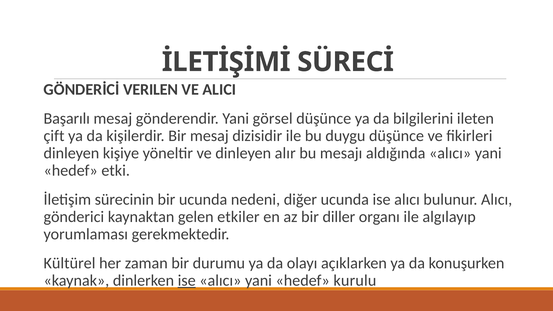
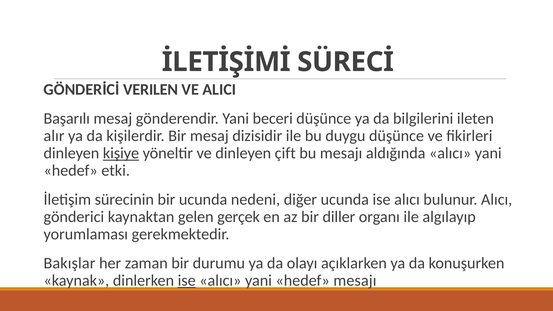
görsel: görsel -> beceri (273, 118)
çift: çift -> alır (54, 136)
kişiye underline: none -> present (121, 153)
alır: alır -> çift (285, 153)
etkiler: etkiler -> gerçek (239, 217)
Kültürel: Kültürel -> Bakışlar (69, 263)
hedef kurulu: kurulu -> mesajı (355, 281)
